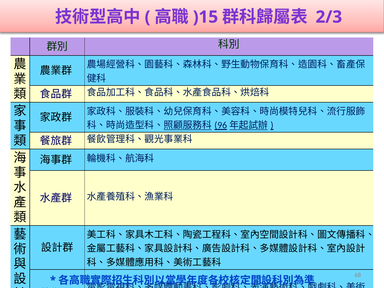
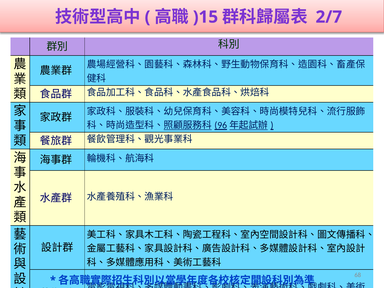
2/3: 2/3 -> 2/7 (329, 17)
